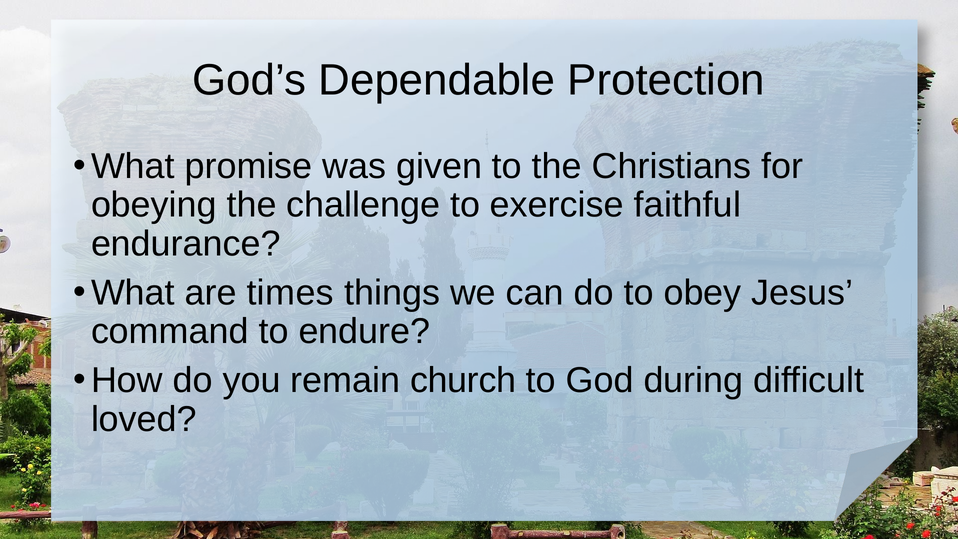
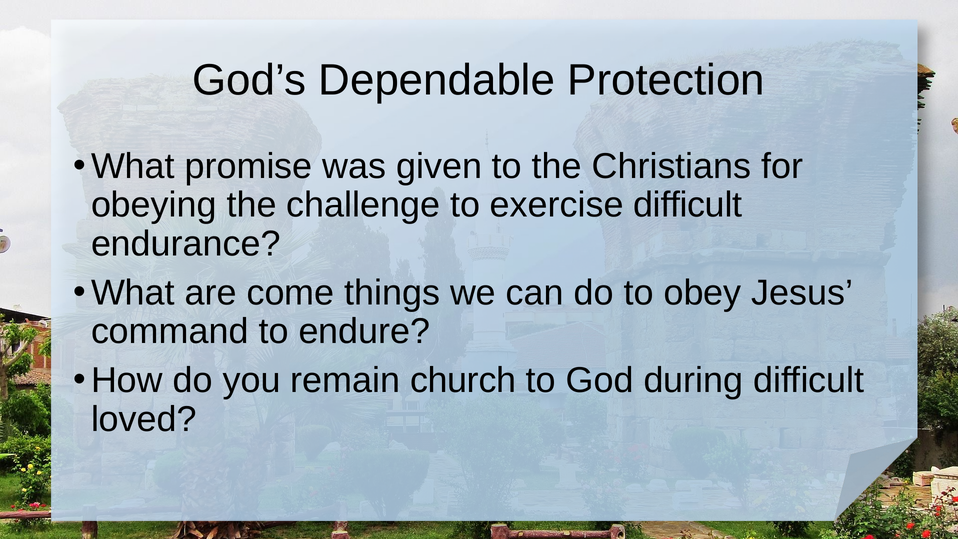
exercise faithful: faithful -> difficult (688, 205)
times: times -> come (290, 293)
